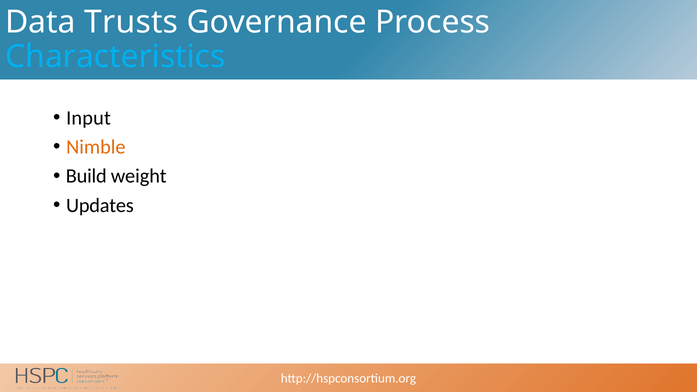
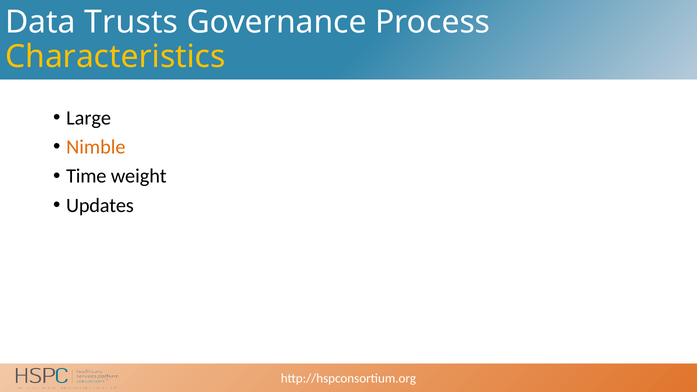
Characteristics colour: light blue -> yellow (115, 57)
Input: Input -> Large (89, 118)
Build: Build -> Time (86, 176)
